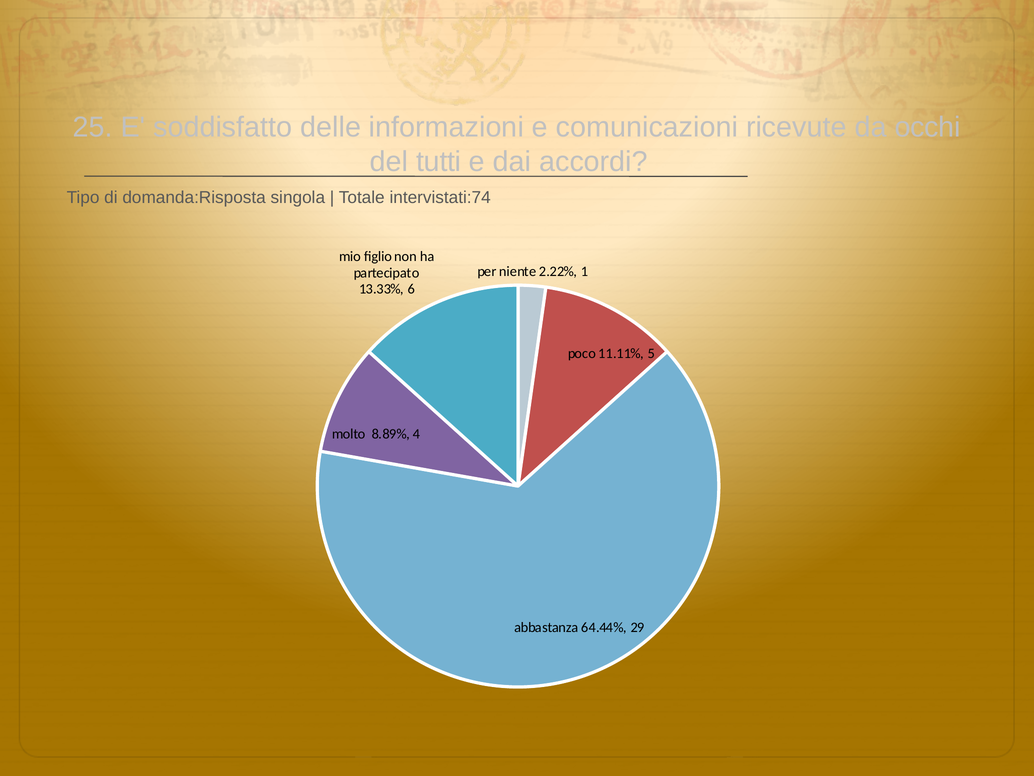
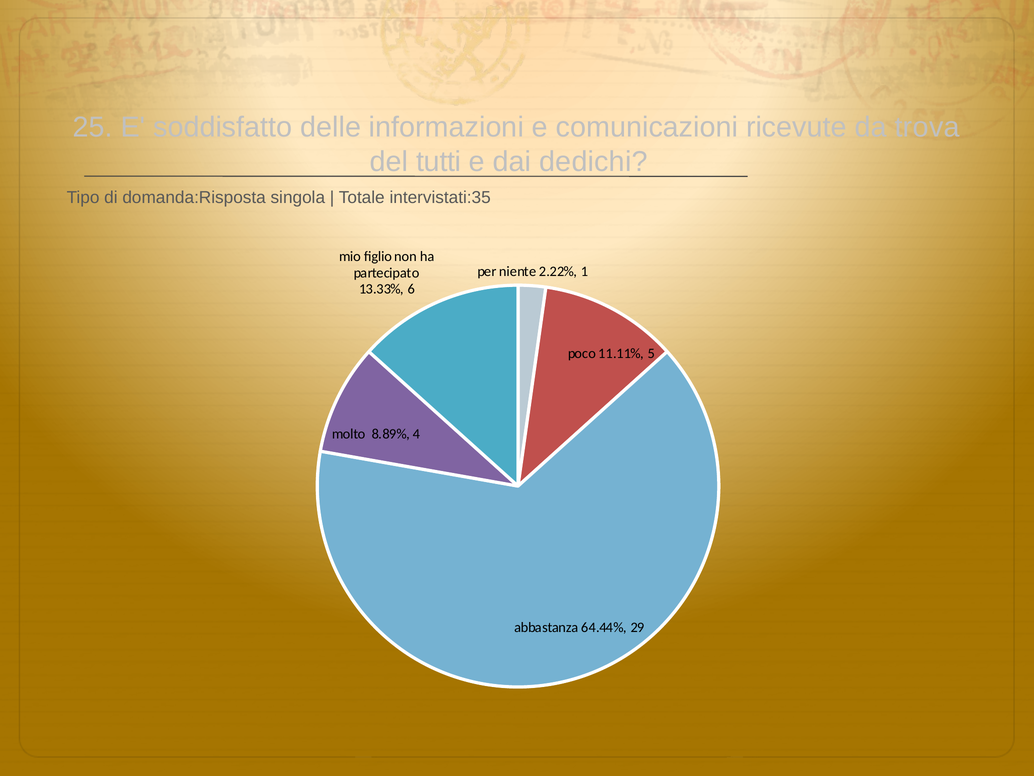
occhi: occhi -> trova (927, 127)
accordi: accordi -> dedichi (593, 161)
intervistati:74: intervistati:74 -> intervistati:35 (440, 198)
